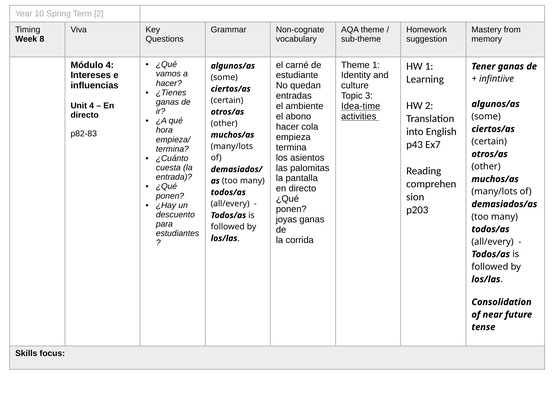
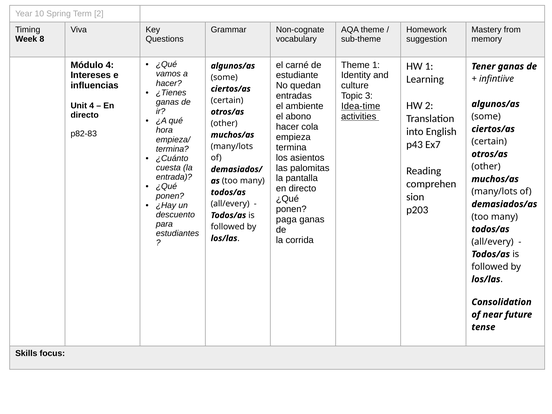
joyas: joyas -> paga (286, 219)
